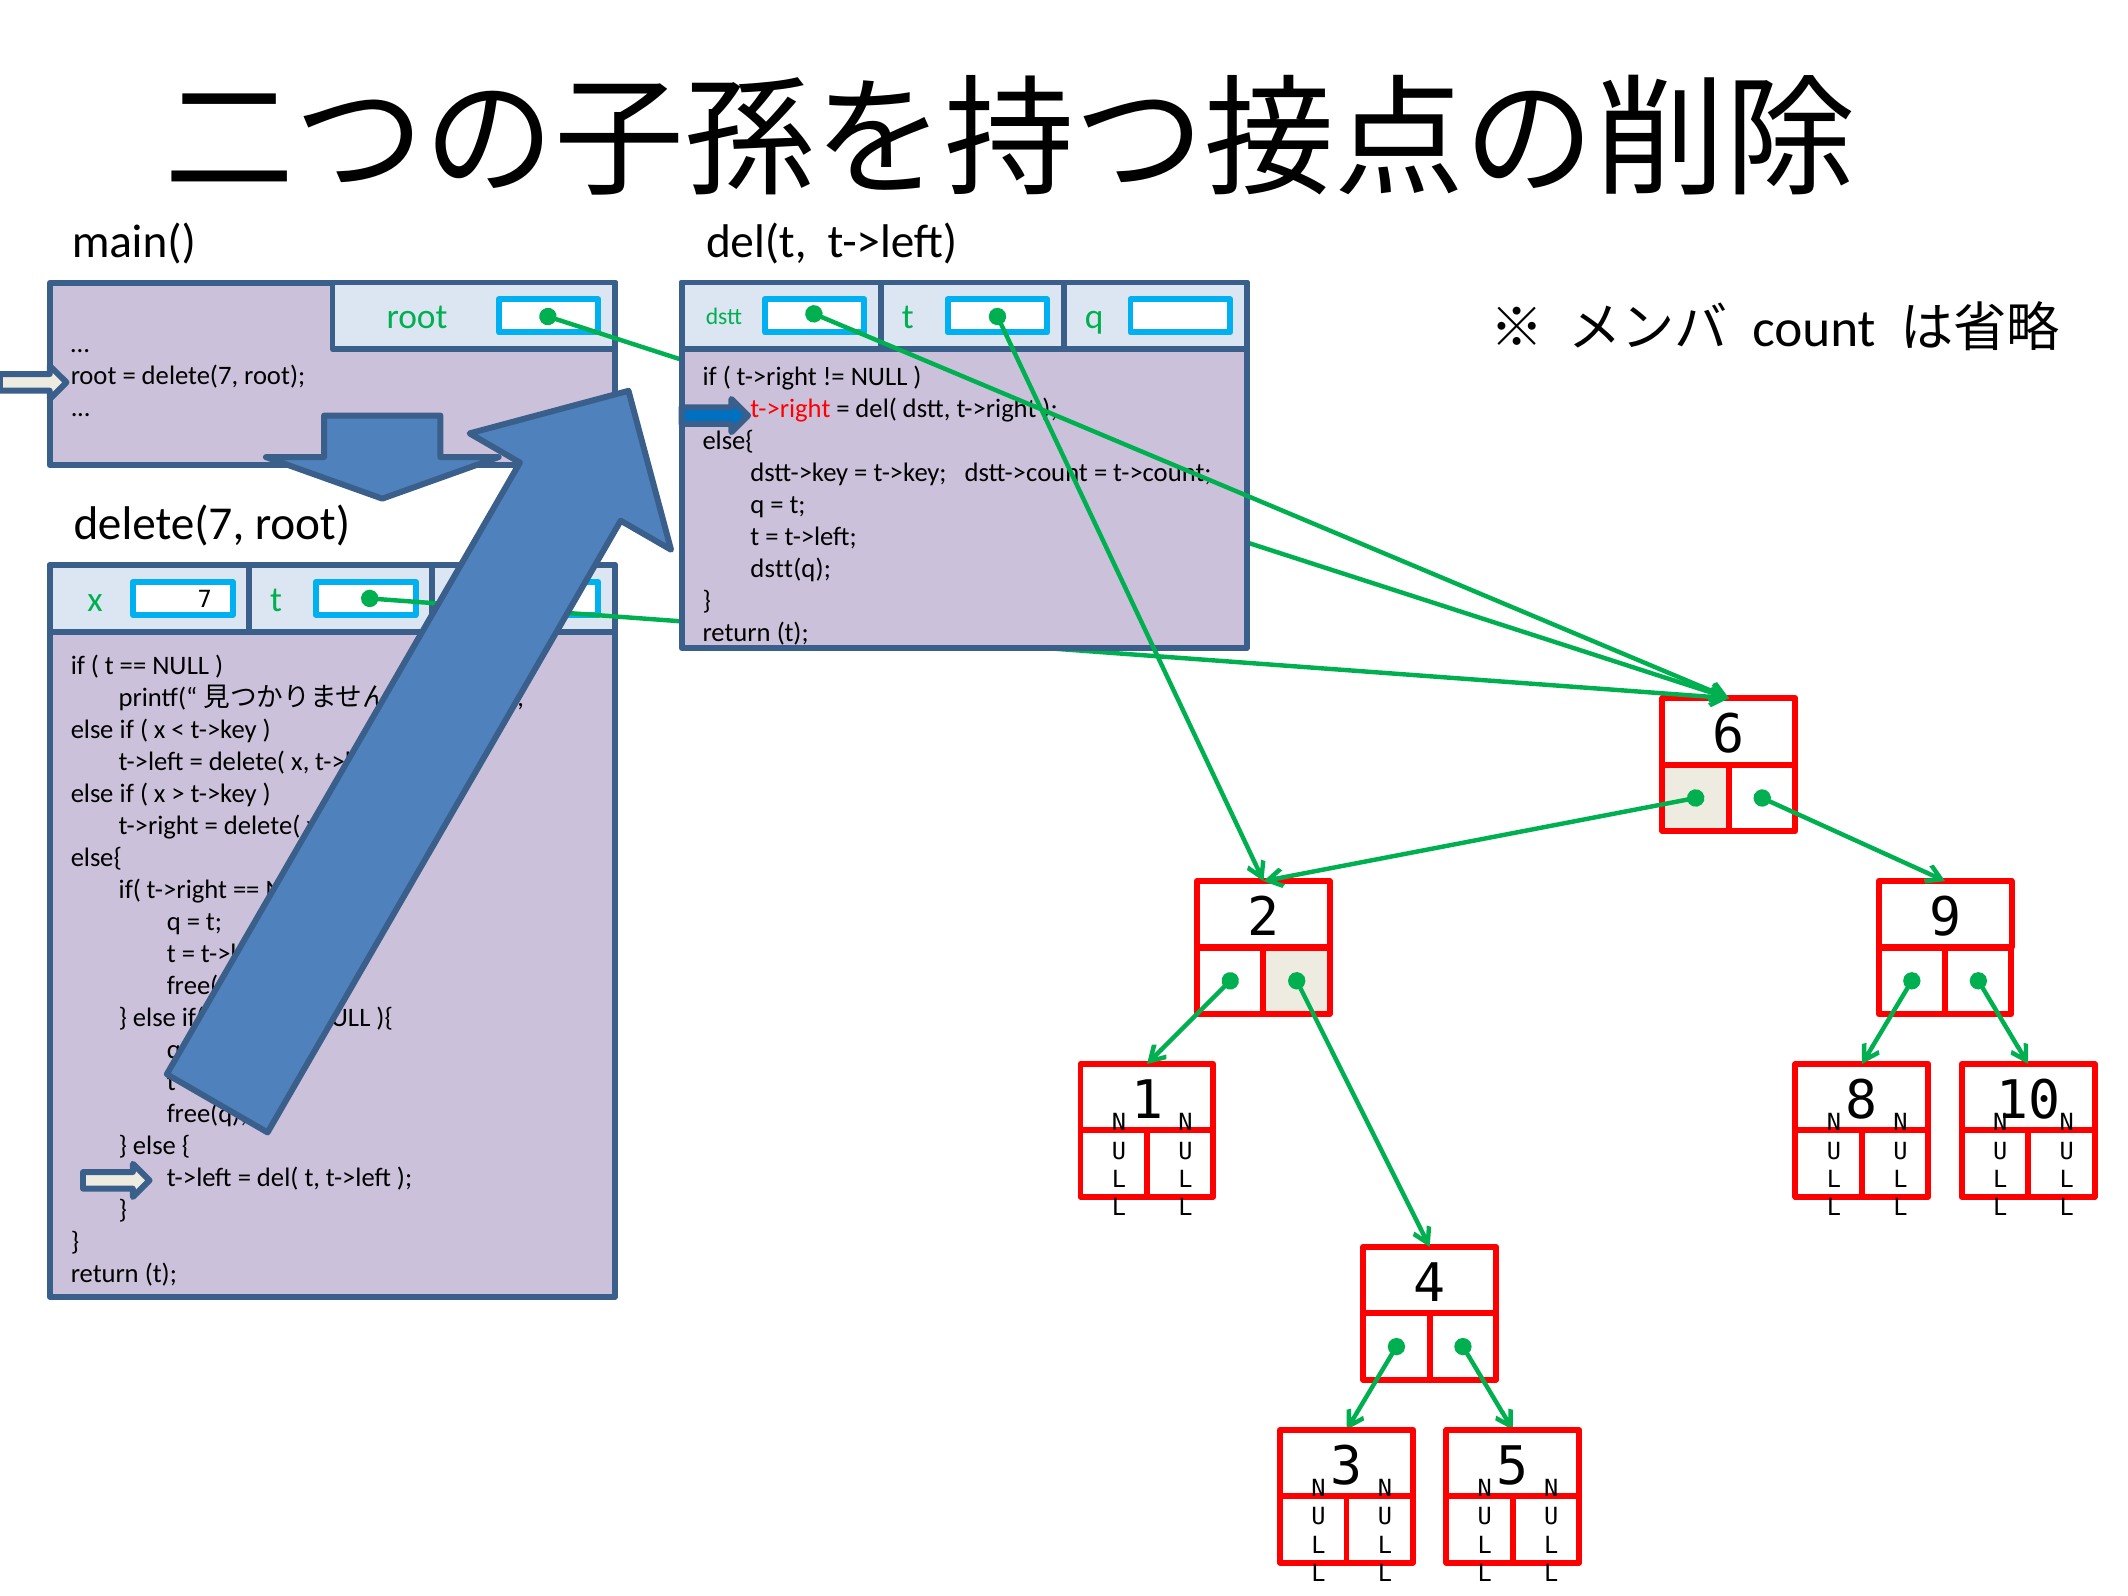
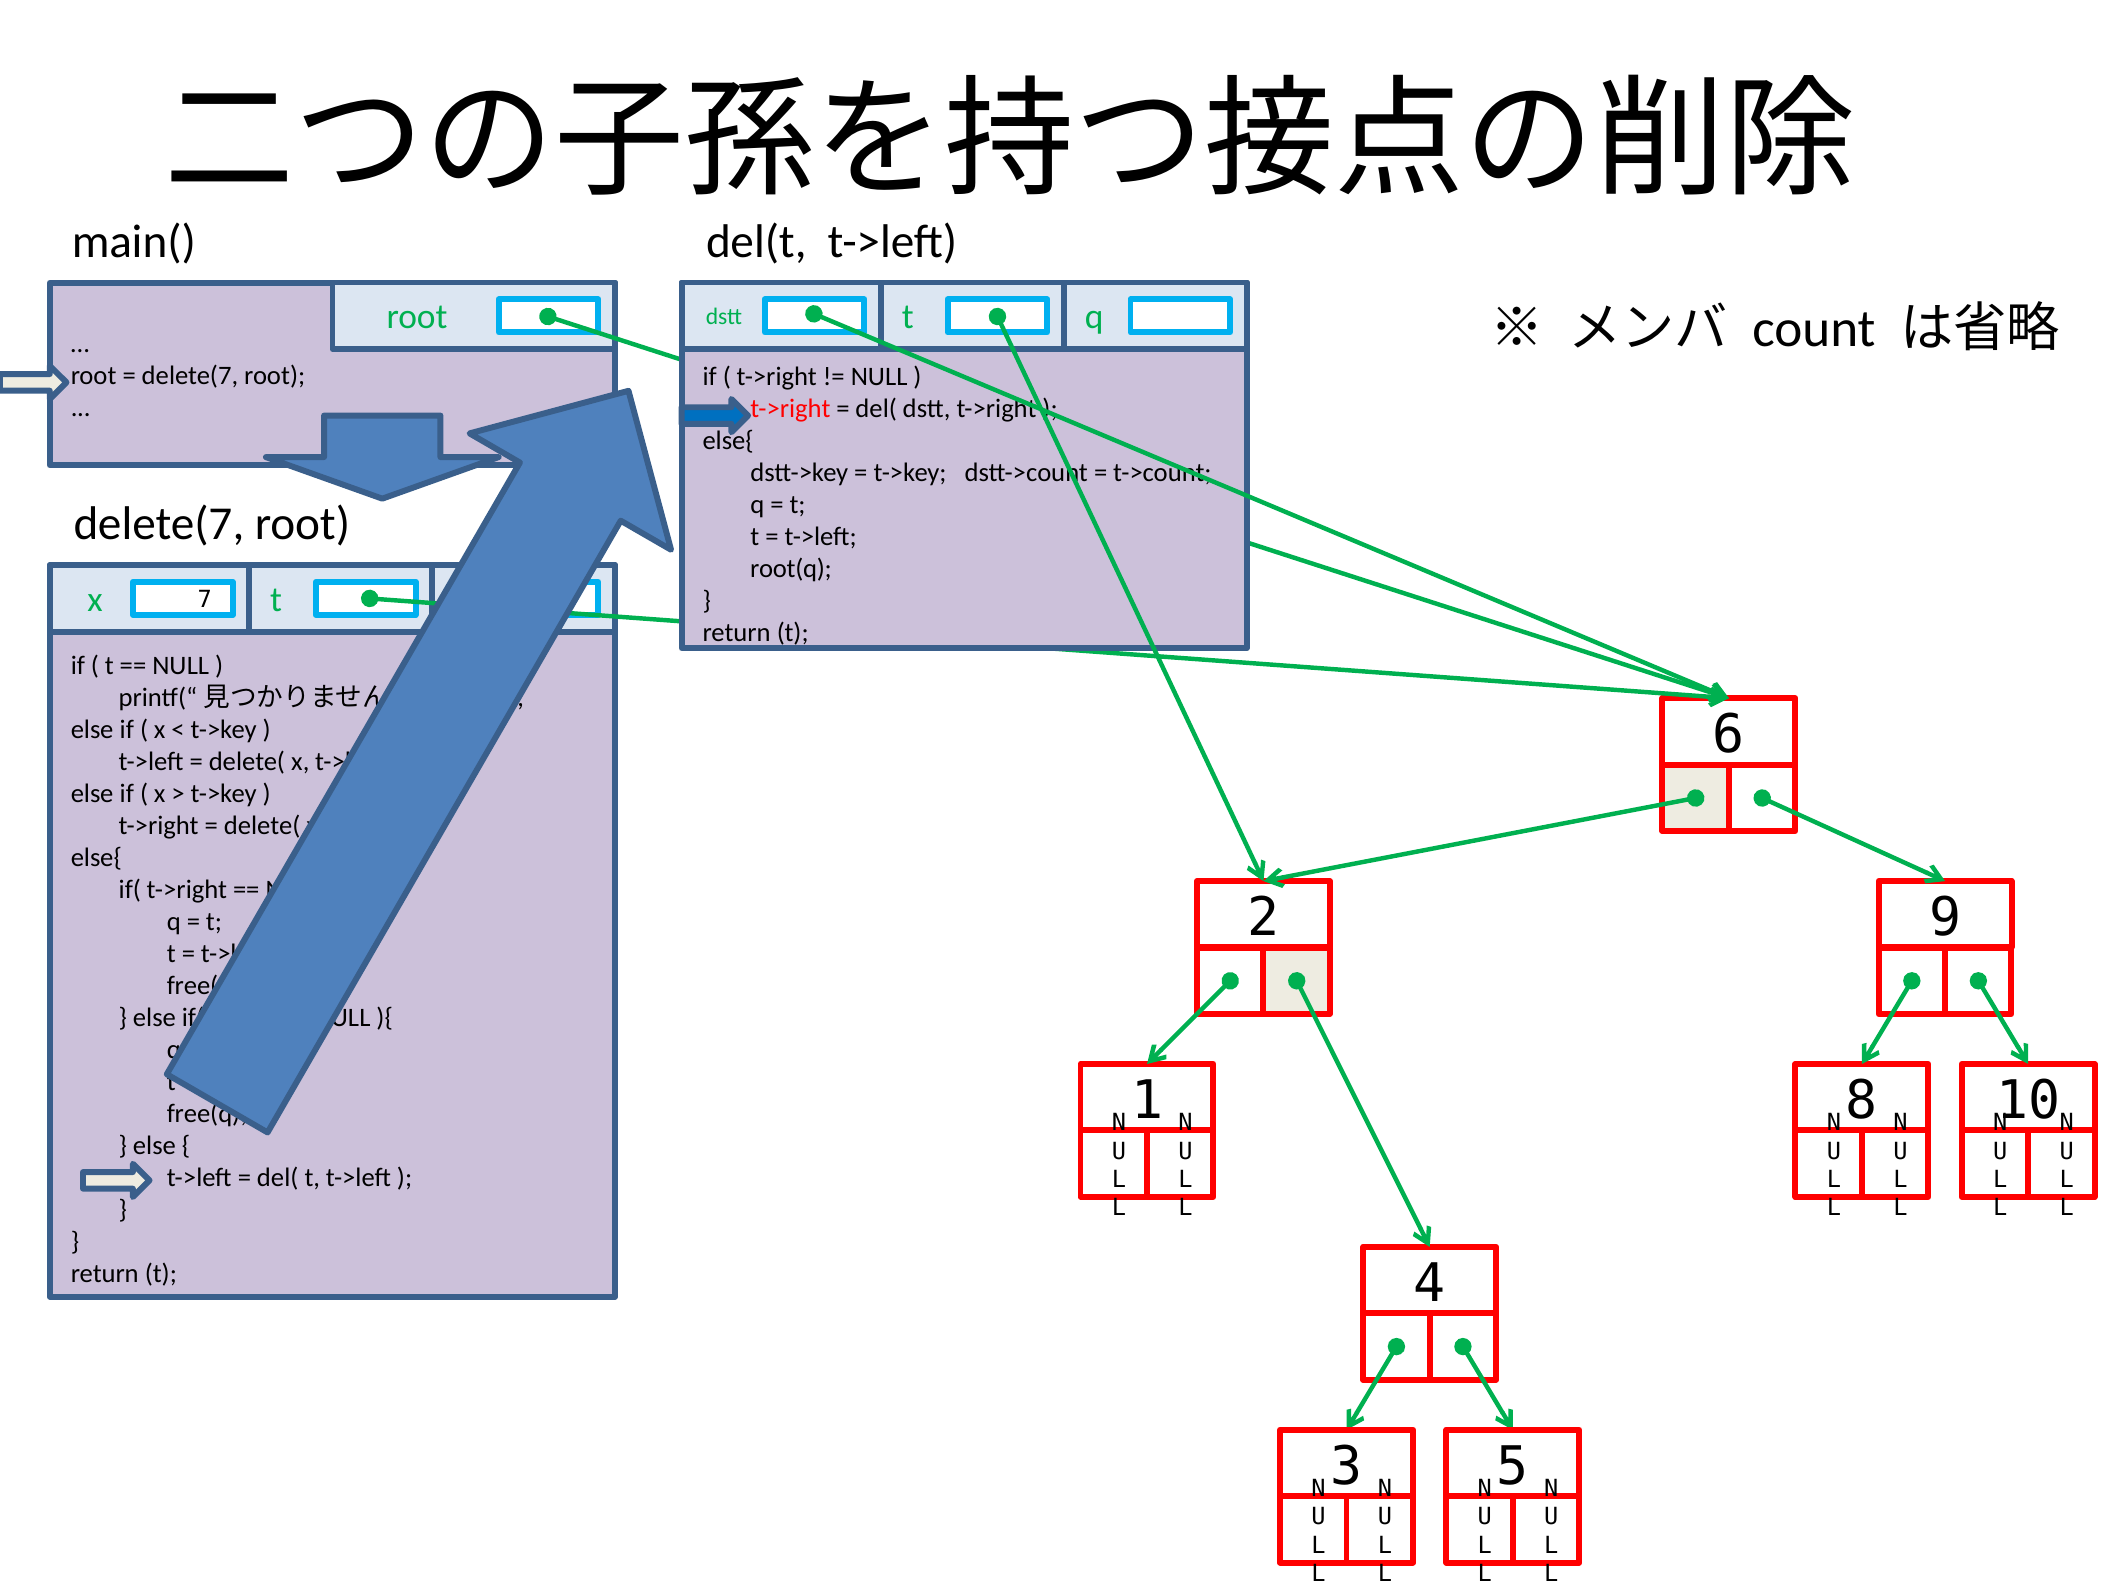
dstt(q: dstt(q -> root(q (791, 568)
